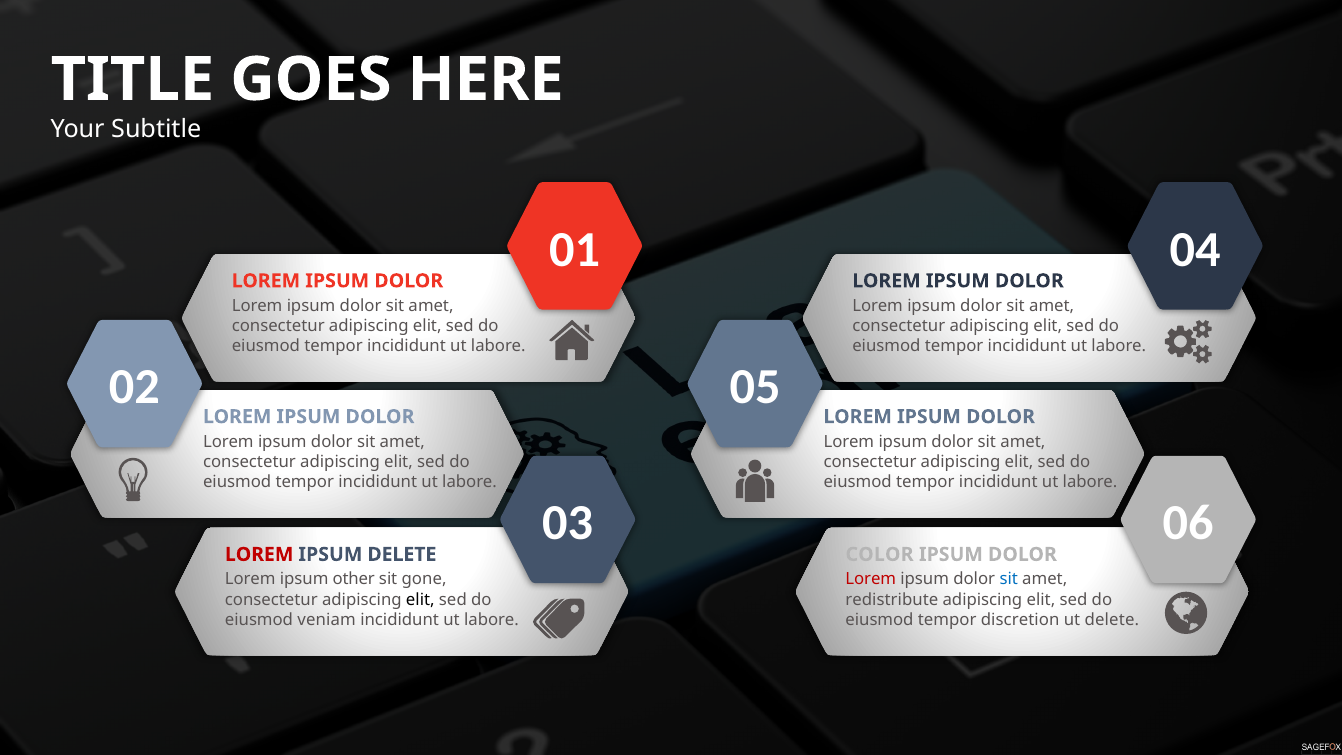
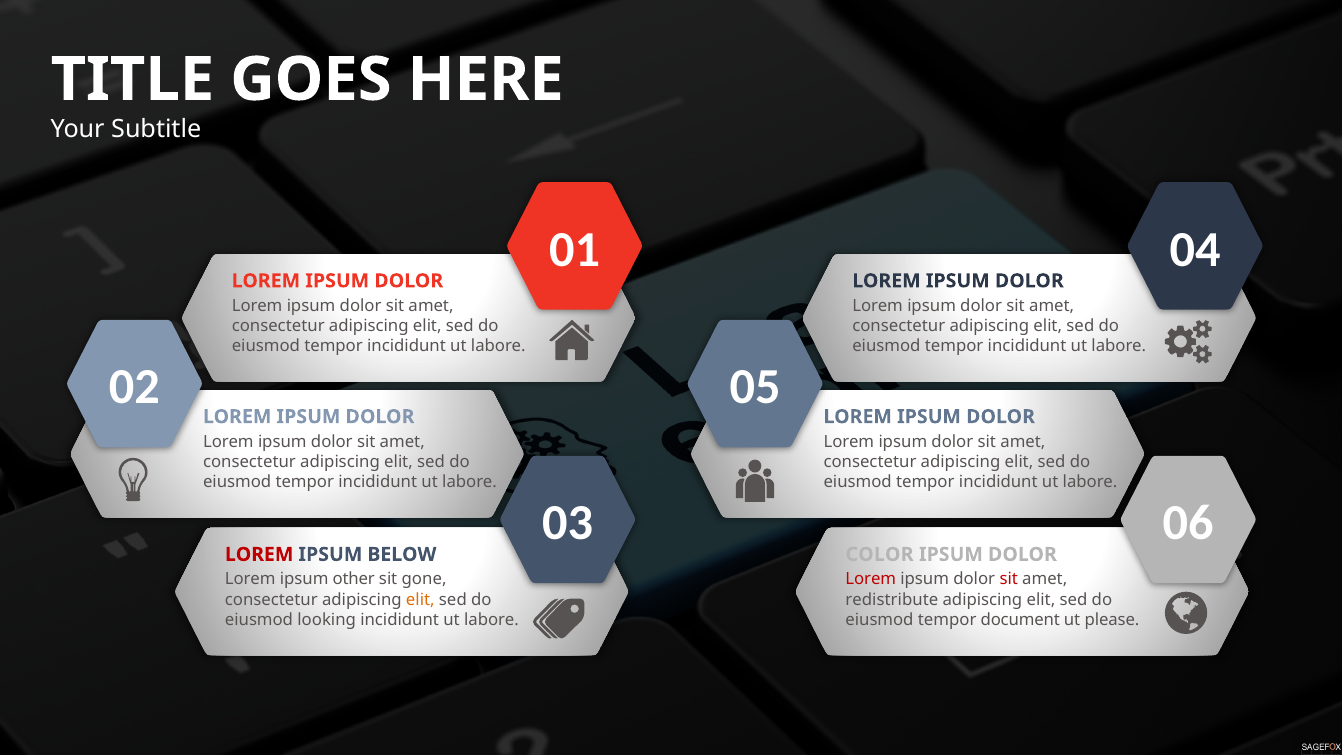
IPSUM DELETE: DELETE -> BELOW (402, 554)
sit colour: blue -> red (1009, 579)
elit colour: black -> orange (420, 599)
veniam: veniam -> looking (327, 620)
discretion: discretion -> document (1020, 620)
ut delete: delete -> please (1112, 620)
